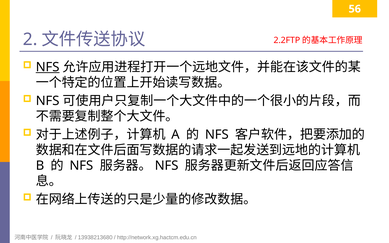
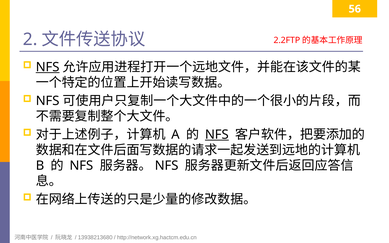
NFS underline: none -> present (217, 135)
